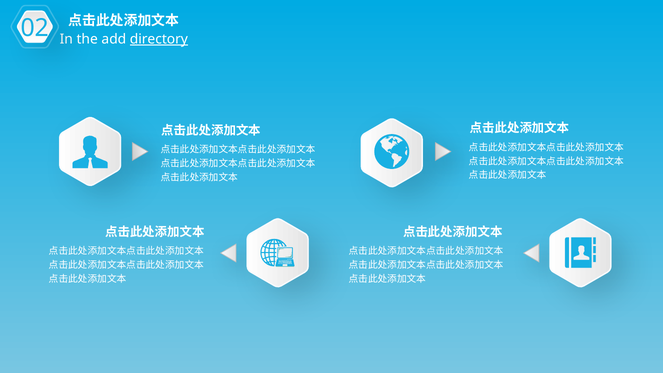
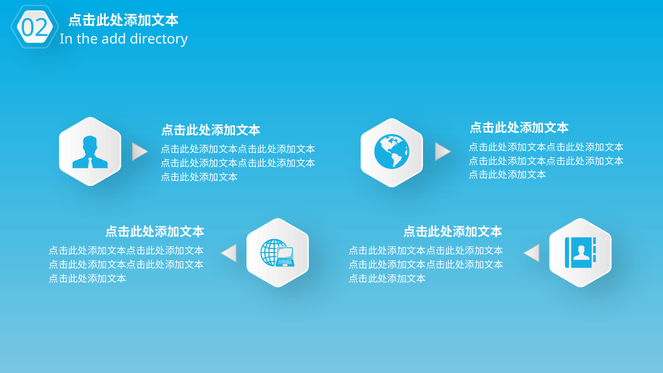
directory underline: present -> none (159, 39)
